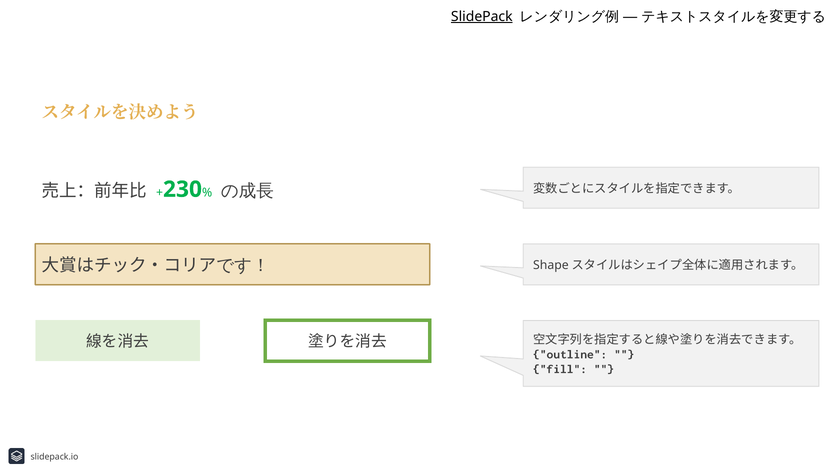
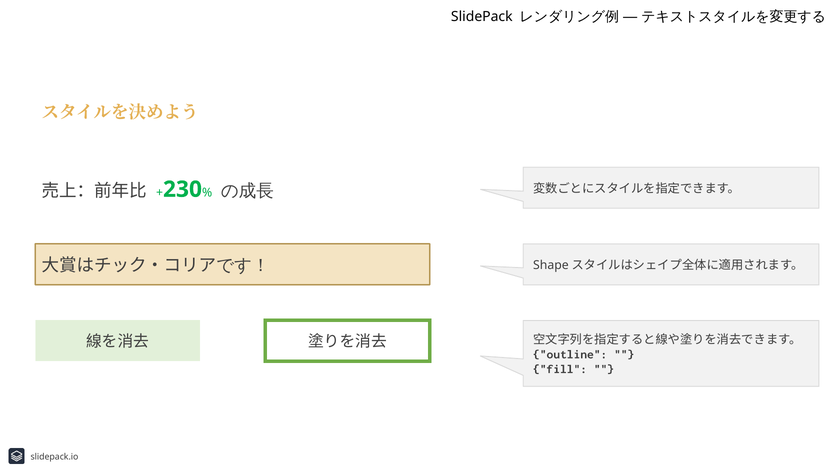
SlidePack underline: present -> none (482, 17)
